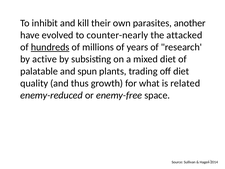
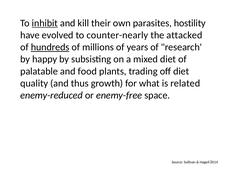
inhibit underline: none -> present (45, 23)
another: another -> hostility (190, 23)
active: active -> happy (45, 59)
spun: spun -> food (87, 71)
